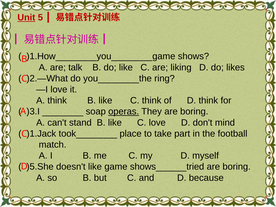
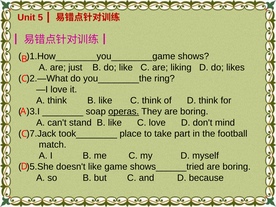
Unit underline: present -> none (26, 18)
talk: talk -> just (75, 67)
)1.Jack: )1.Jack -> )7.Jack (41, 134)
